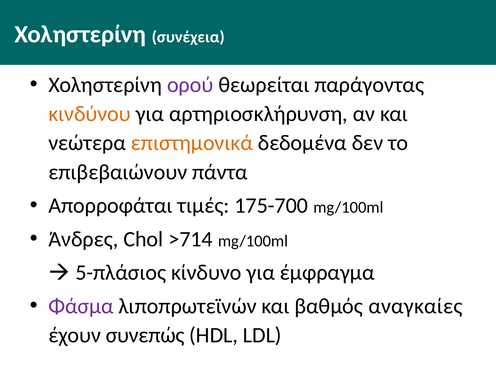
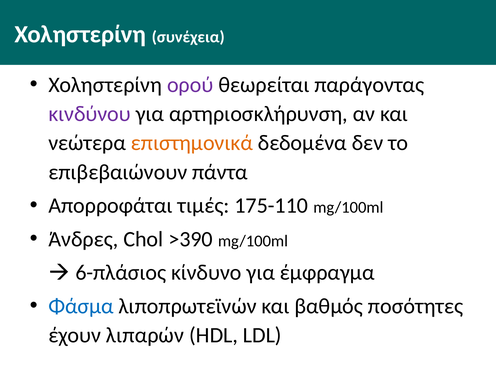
κινδύνου colour: orange -> purple (90, 114)
175-700: 175-700 -> 175-110 (271, 206)
>714: >714 -> >390 (191, 239)
5-πλάσιος: 5-πλάσιος -> 6-πλάσιος (121, 273)
Φάσμα colour: purple -> blue (81, 306)
αναγκαίες: αναγκαίες -> ποσότητες (416, 306)
συνεπώς: συνεπώς -> λιπαρών (145, 335)
